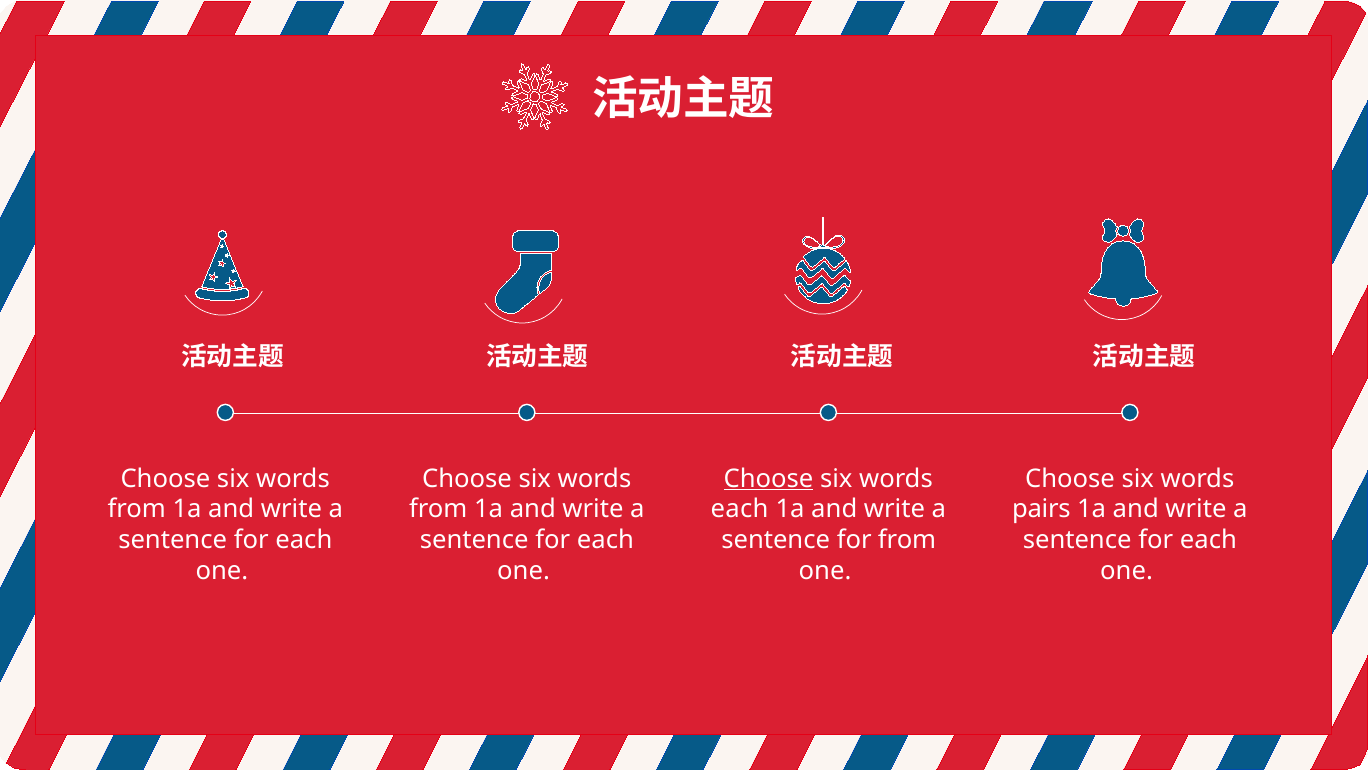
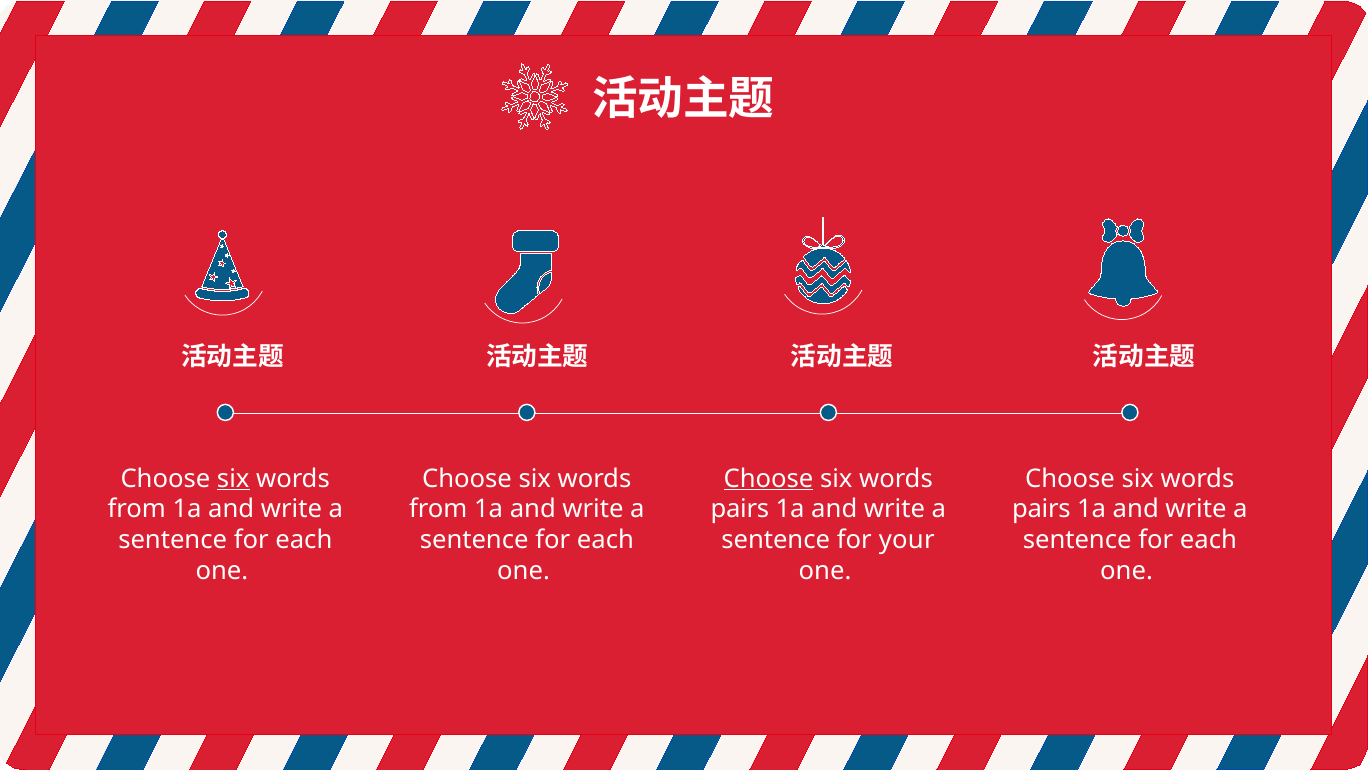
six underline: none -> present (233, 478)
each: each -> pairs (740, 509)
for from: from -> your (907, 540)
